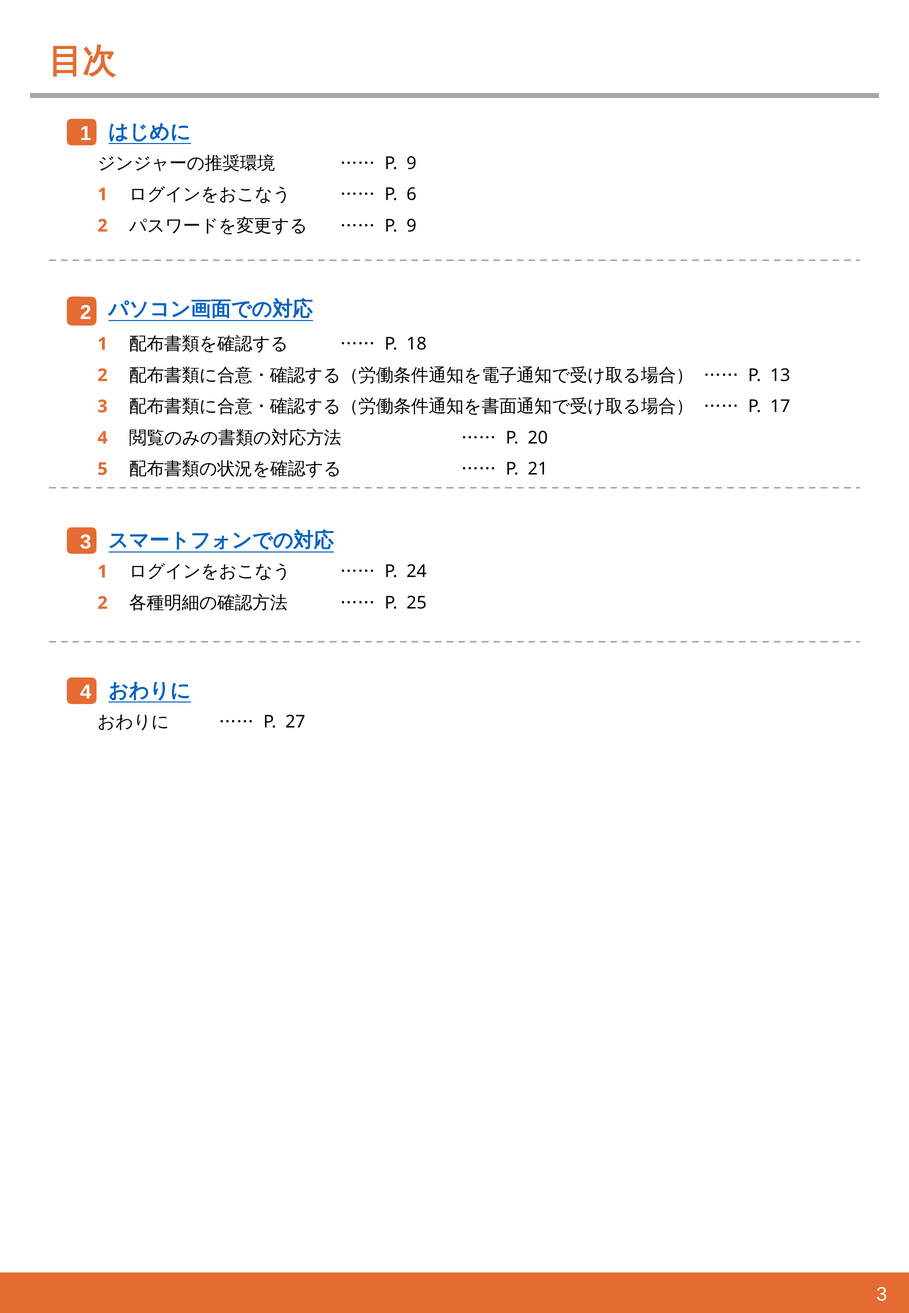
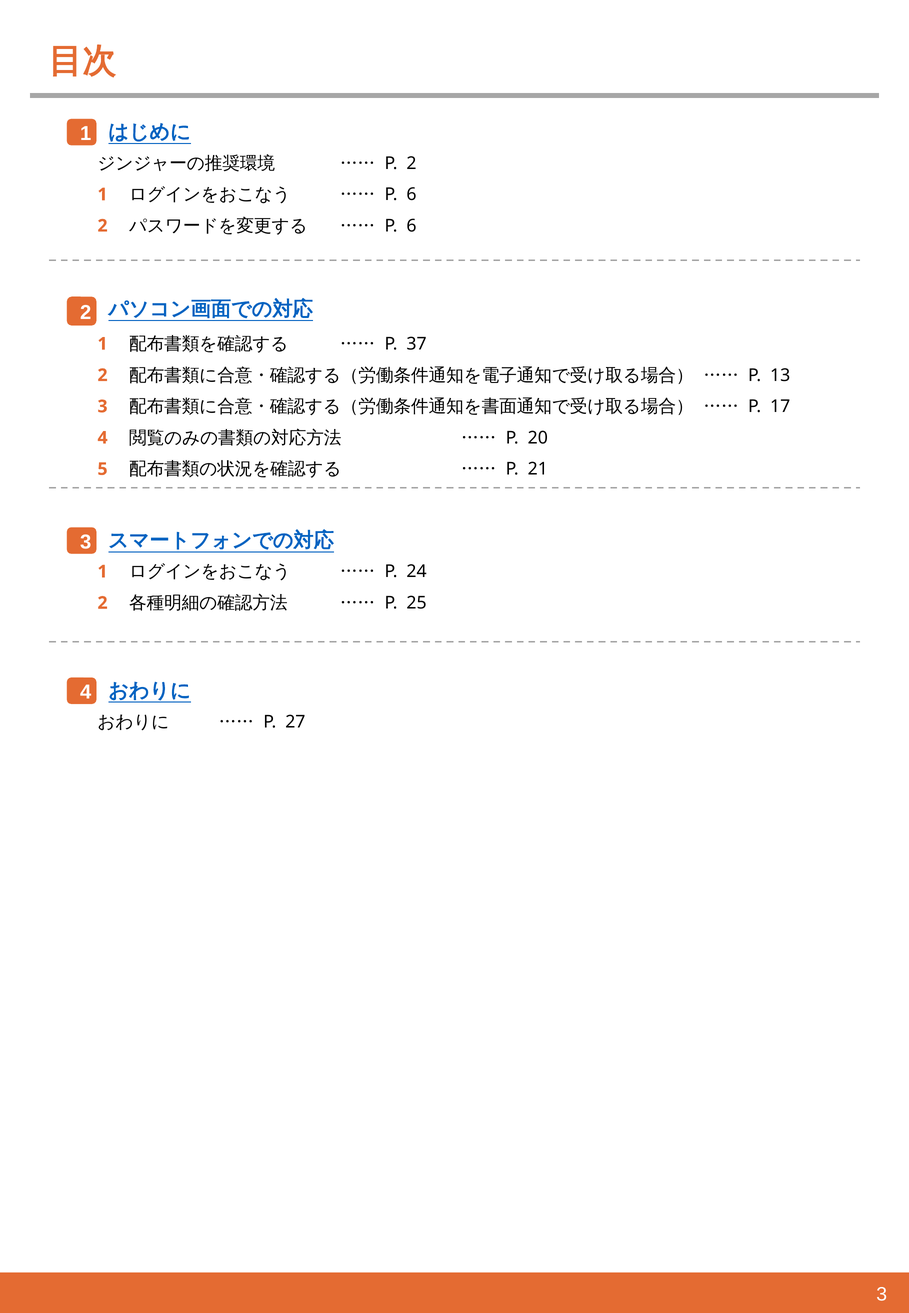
9: 9 -> 2 (412, 163)
9: 9 -> 6 (412, 226)
18: 18 -> 37 (417, 344)
